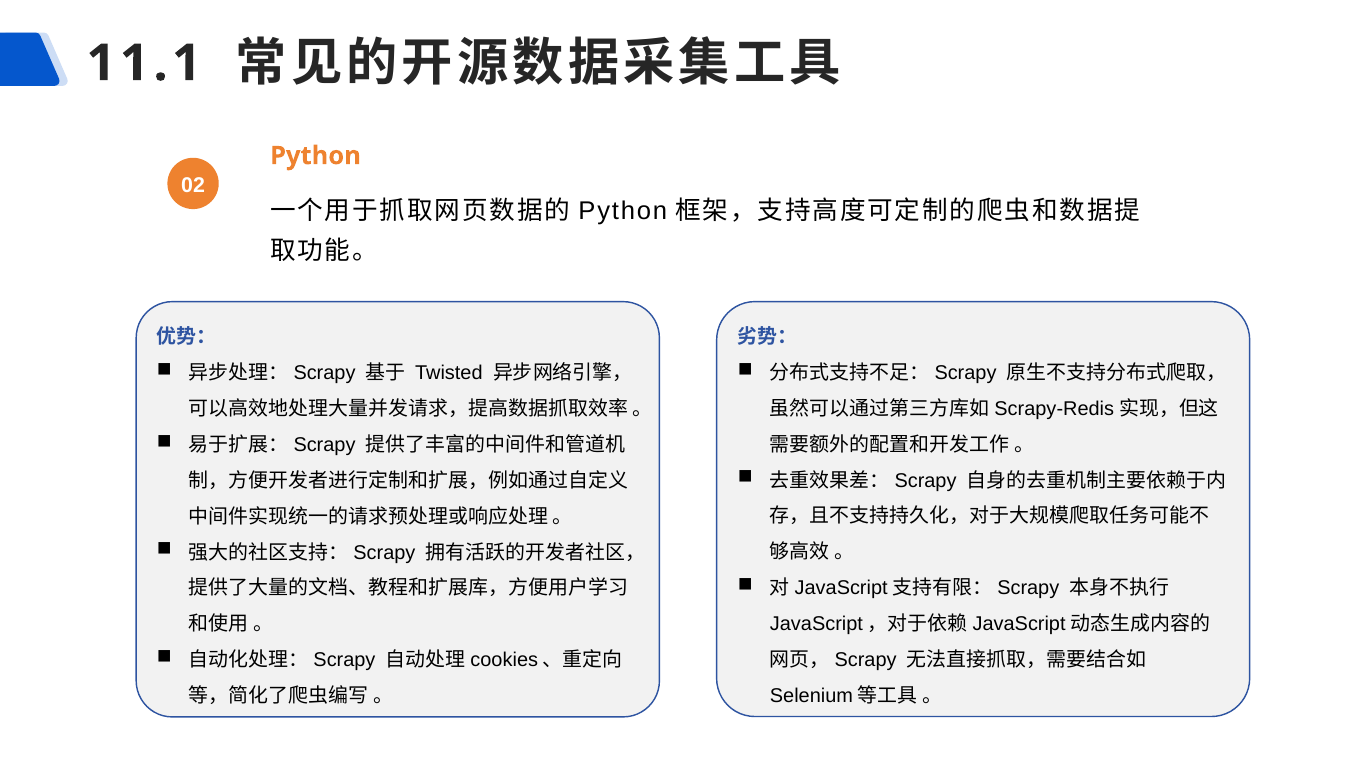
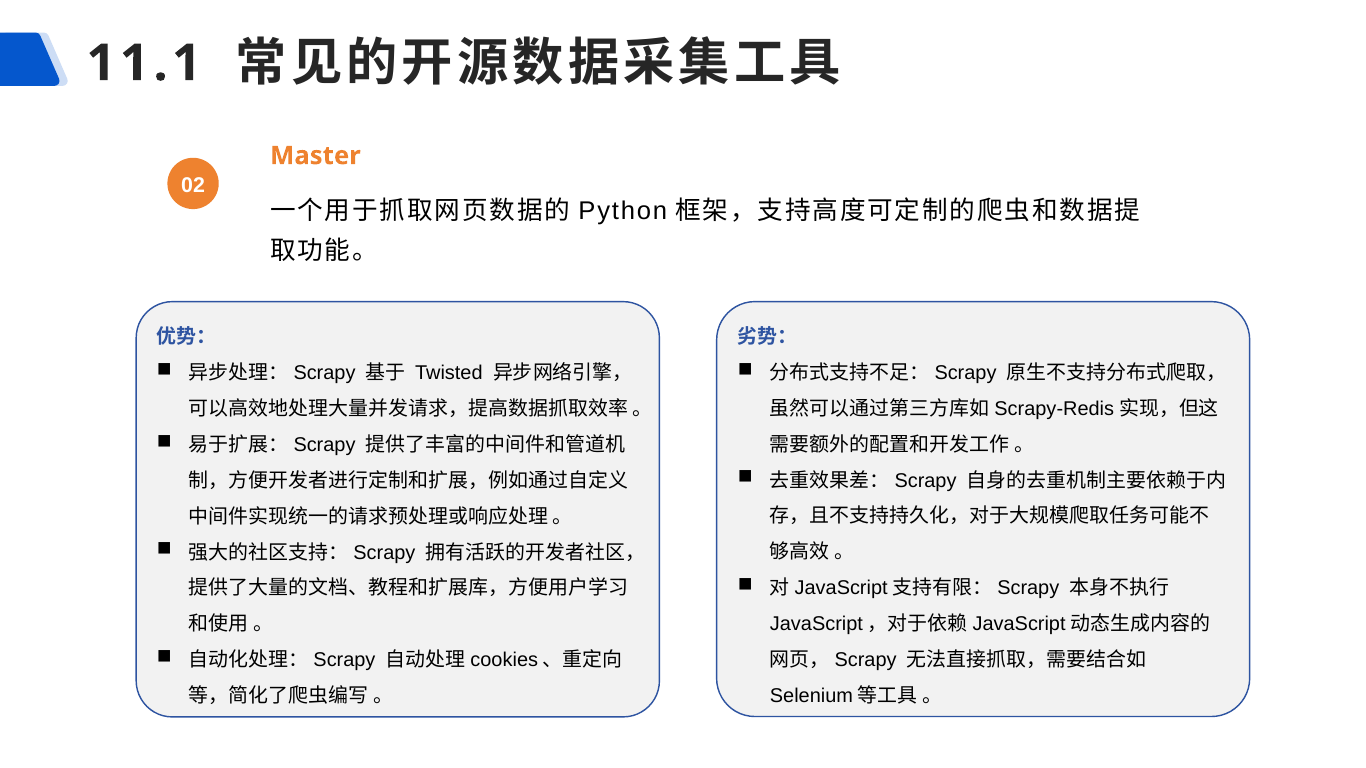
Python: Python -> Master (315, 156)
